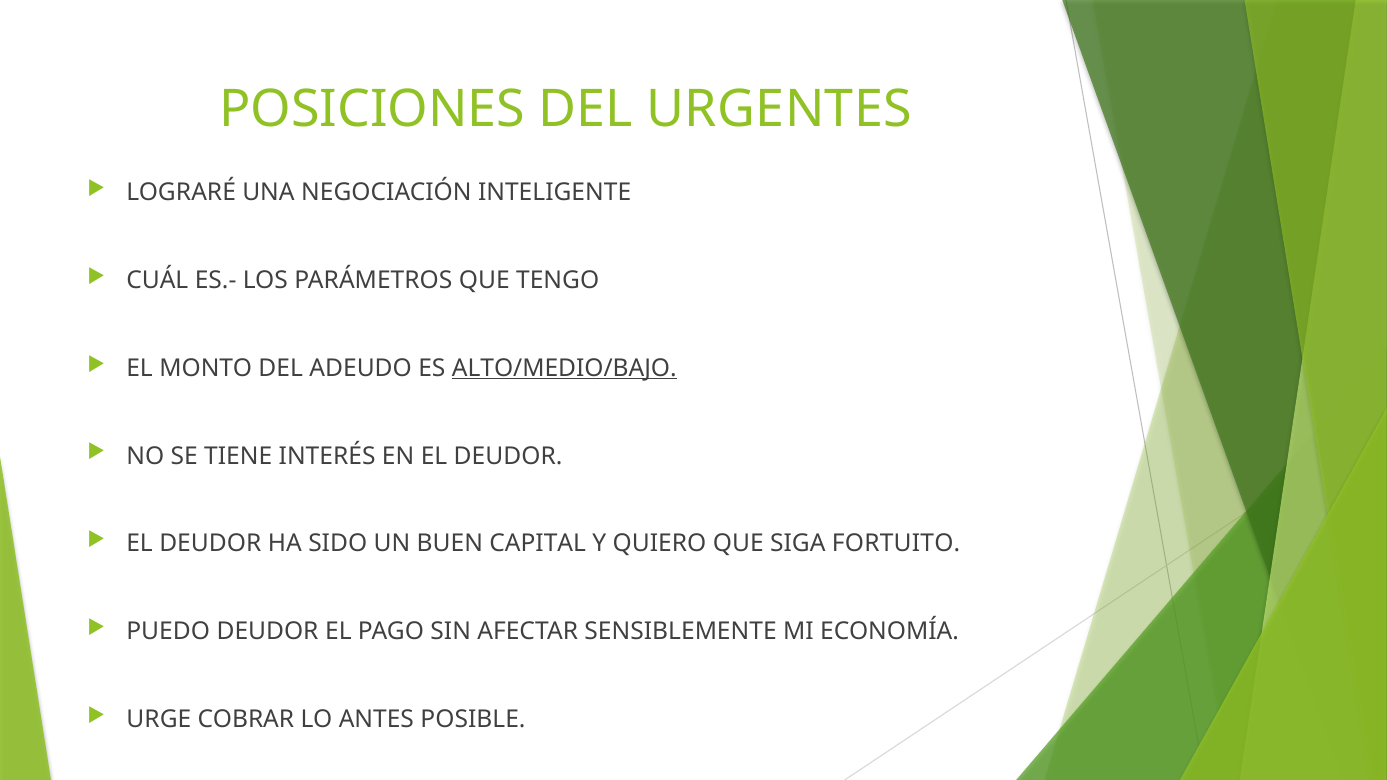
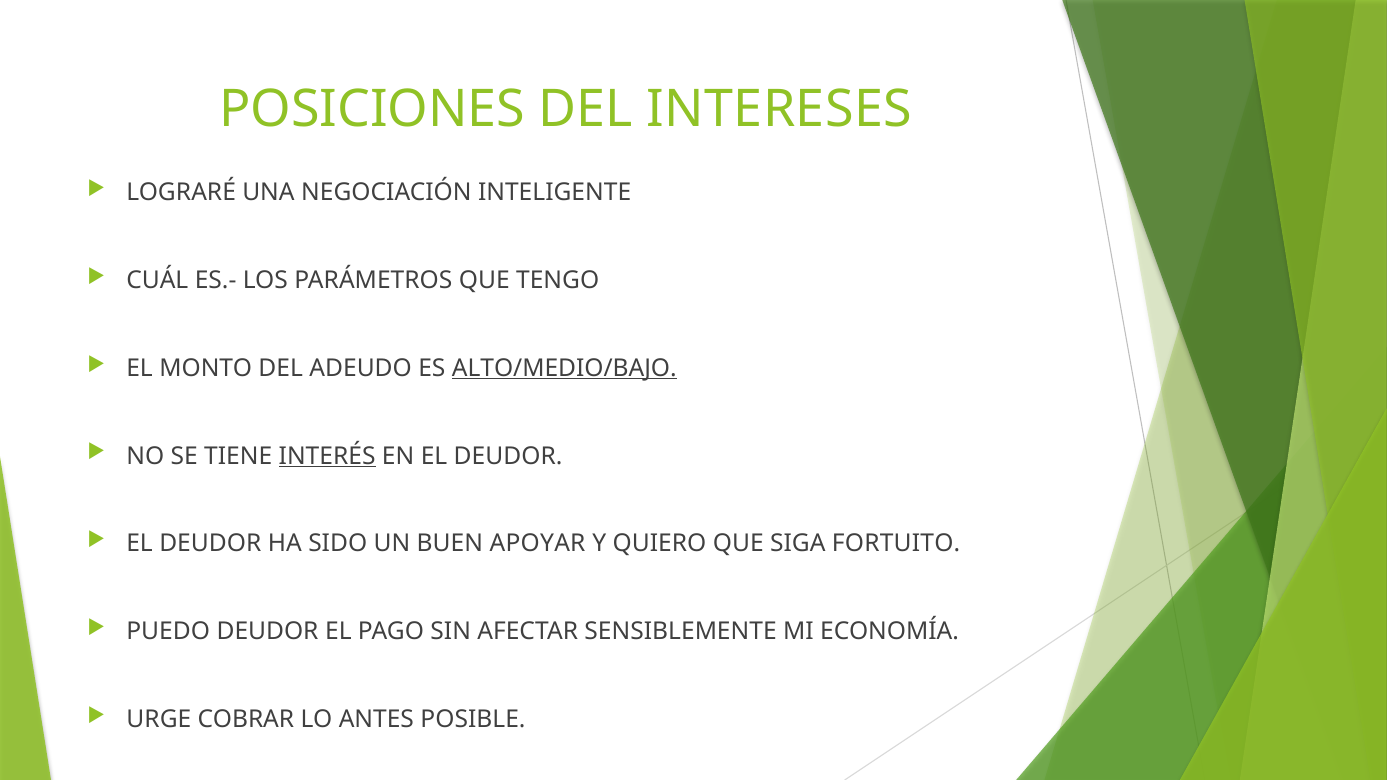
URGENTES: URGENTES -> INTERESES (779, 109)
INTERÉS underline: none -> present (327, 456)
CAPITAL: CAPITAL -> APOYAR (538, 544)
